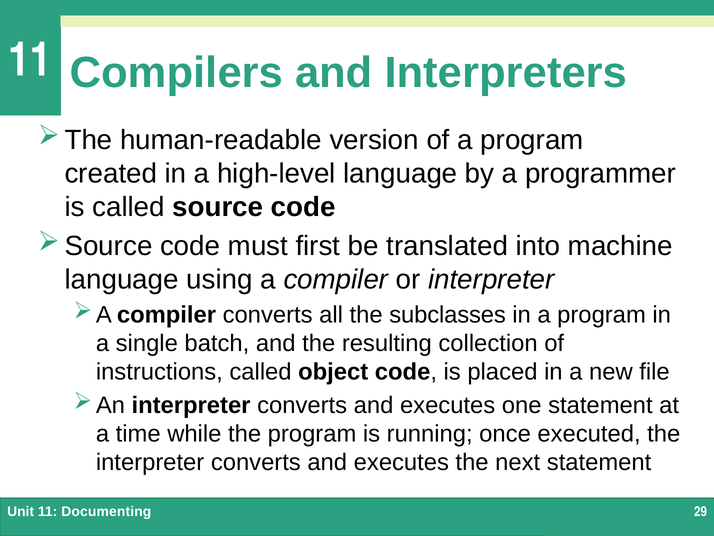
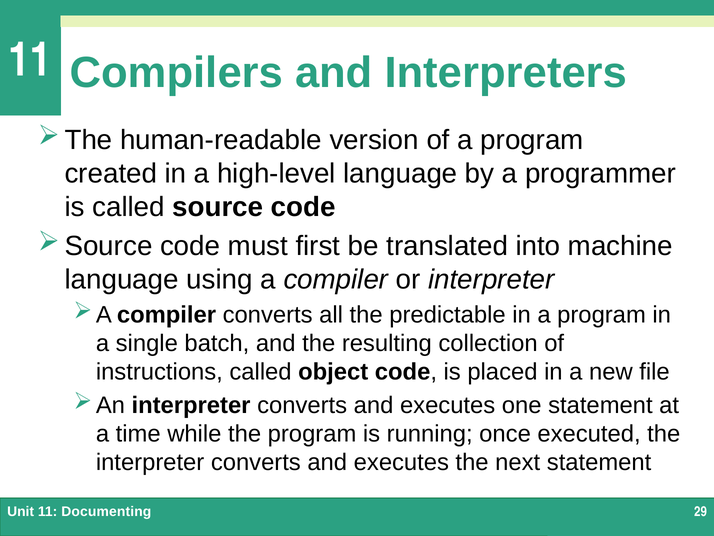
subclasses: subclasses -> predictable (447, 315)
